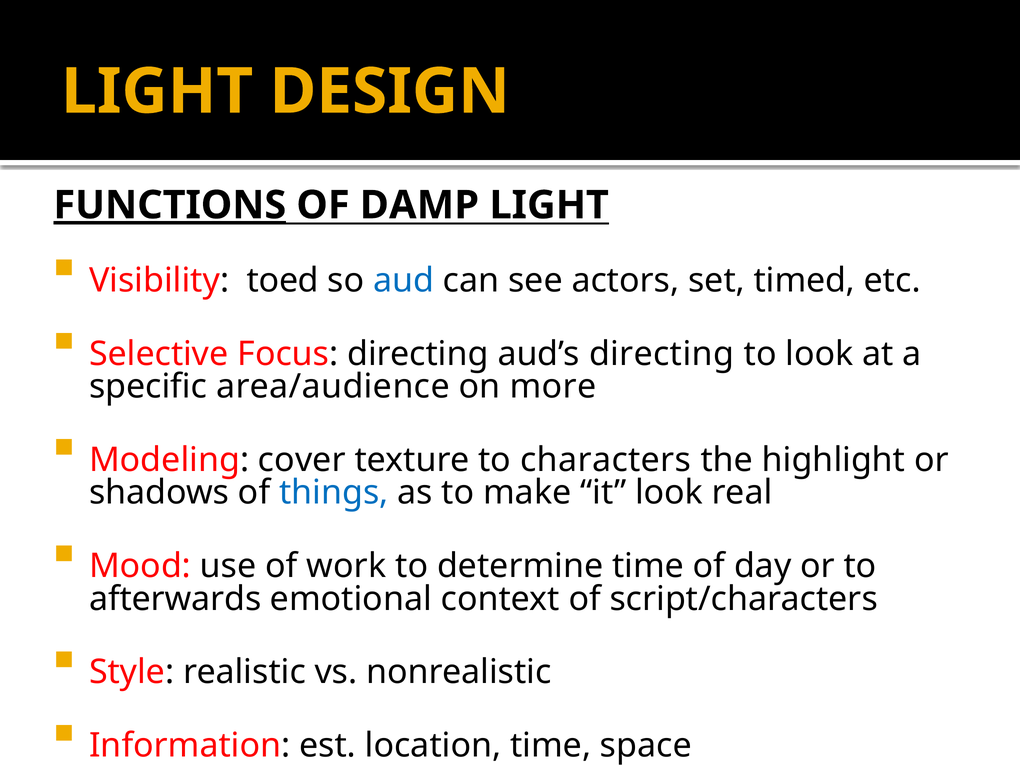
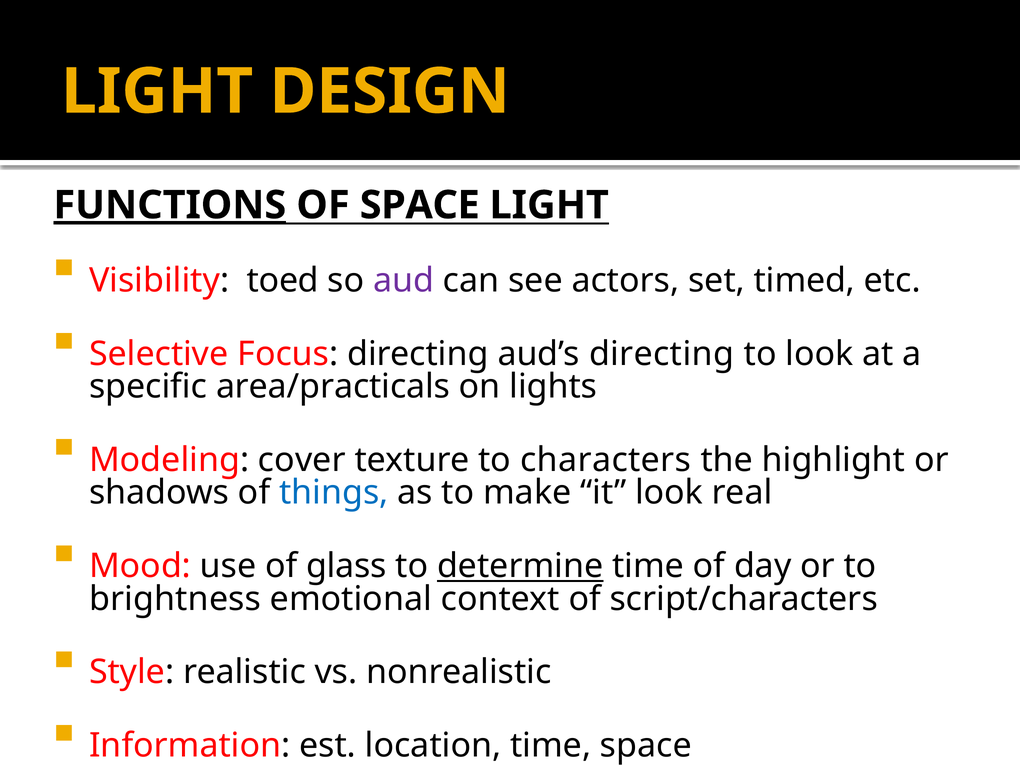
OF DAMP: DAMP -> SPACE (420, 205)
aud colour: blue -> purple (404, 281)
area/audience: area/audience -> area/practicals (333, 387)
more: more -> lights (553, 387)
work: work -> glass (346, 566)
determine underline: none -> present (520, 566)
afterwards: afterwards -> brightness (175, 599)
